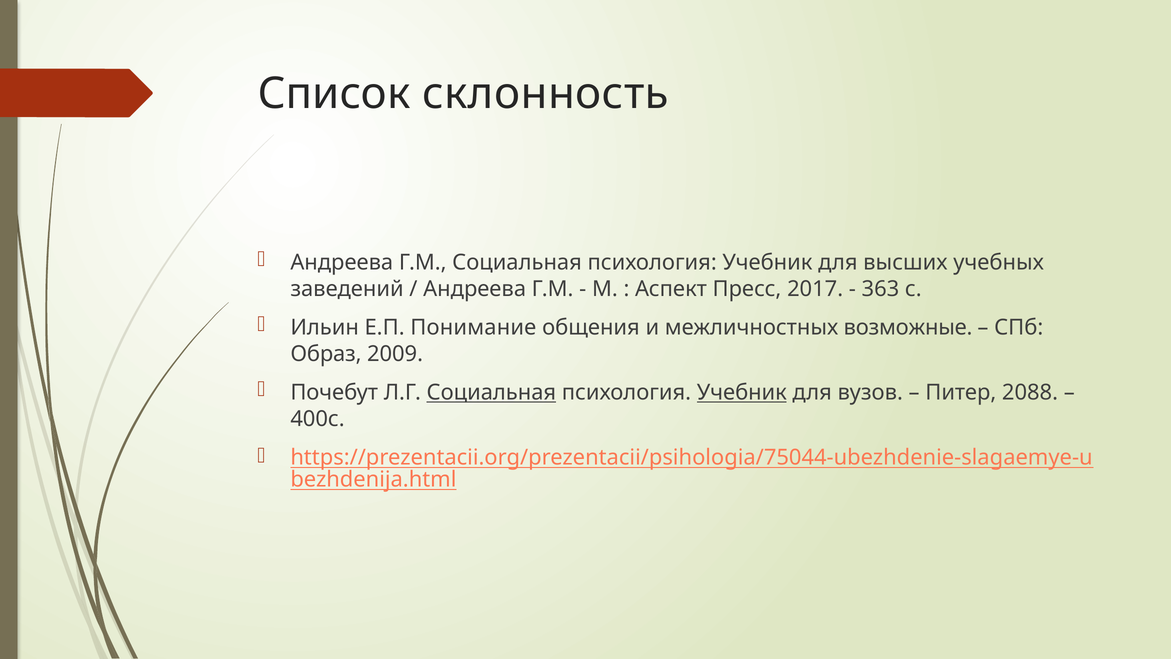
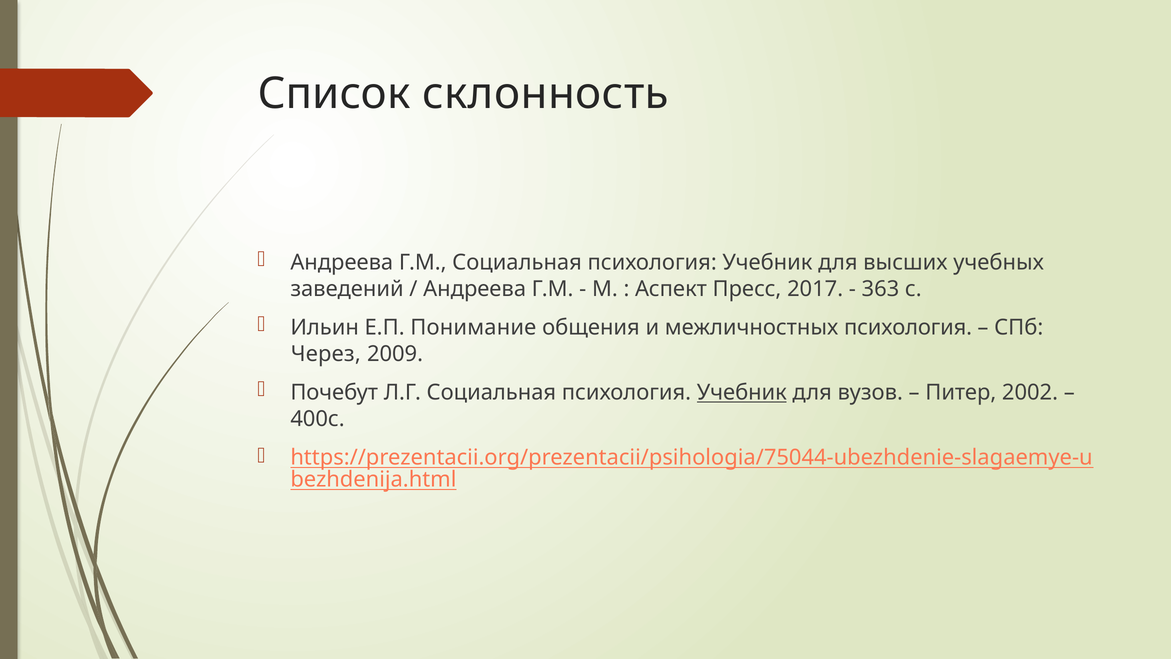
межличностных возможные: возможные -> психология (908, 327)
Образ: Образ -> Через (326, 354)
Социальная underline: present -> none (491, 392)
2088: 2088 -> 2002 (1030, 392)
